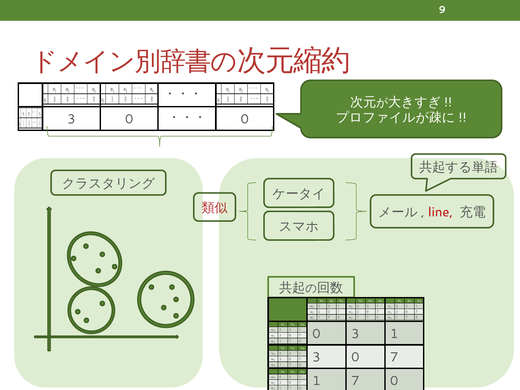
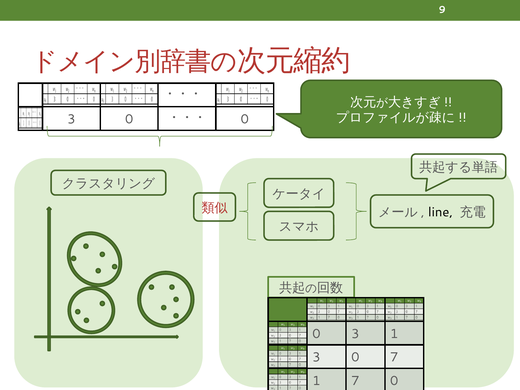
line colour: red -> black (441, 212)
